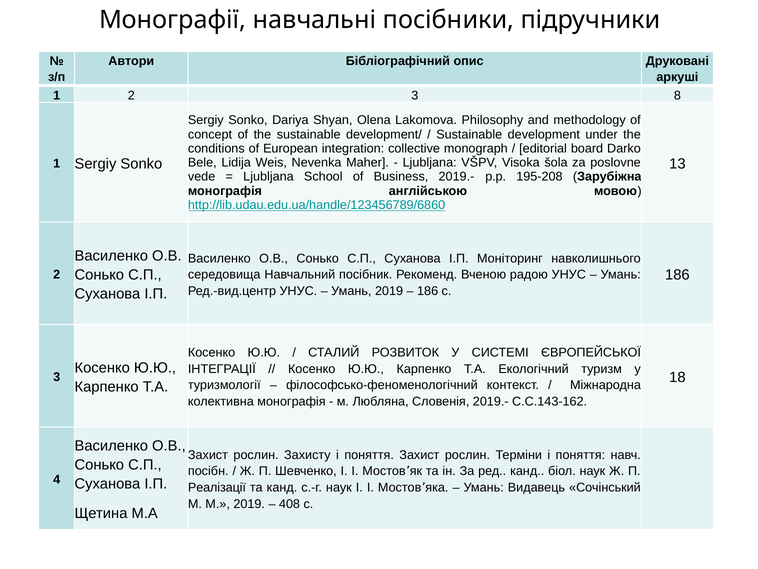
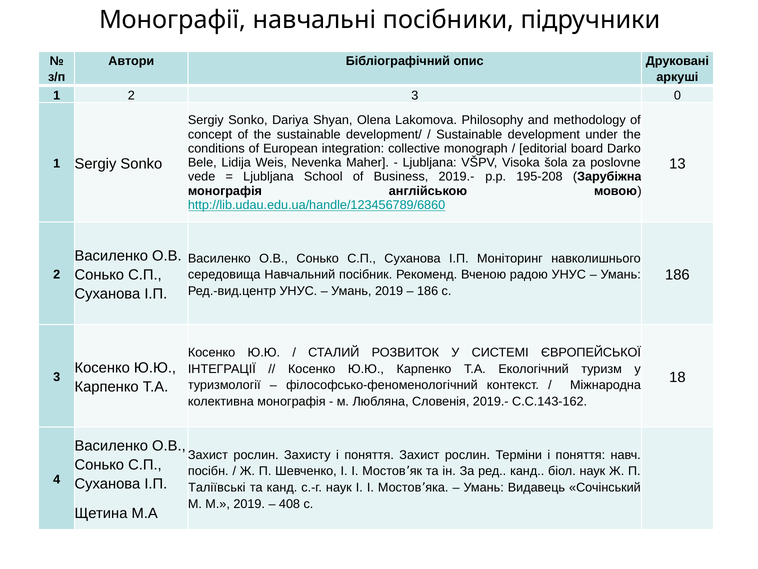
8: 8 -> 0 (677, 95)
Реалізації: Реалізації -> Таліївські (217, 487)
